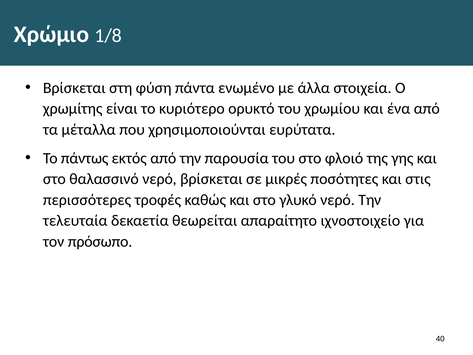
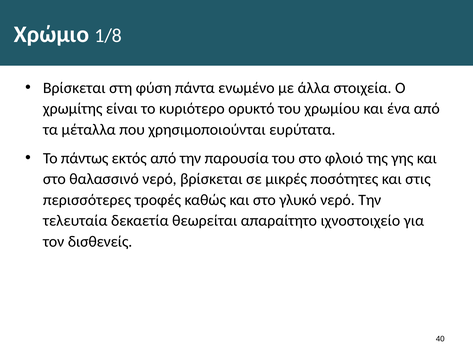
πρόσωπο: πρόσωπο -> δισθενείς (100, 241)
